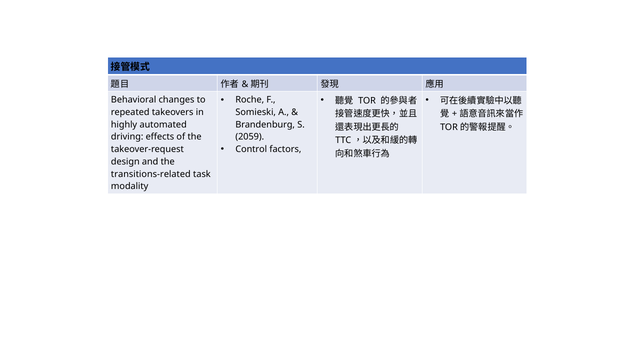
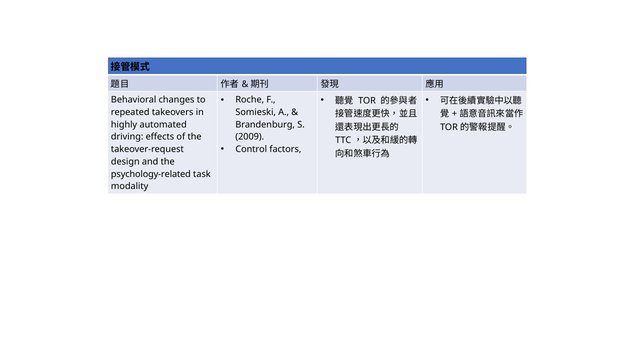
2059: 2059 -> 2009 (250, 137)
transitions-related: transitions-related -> psychology-related (151, 174)
